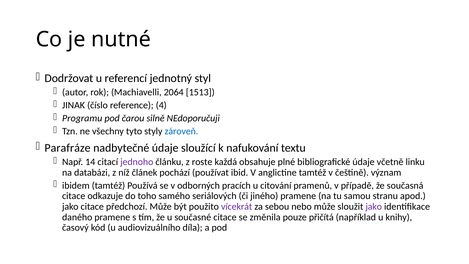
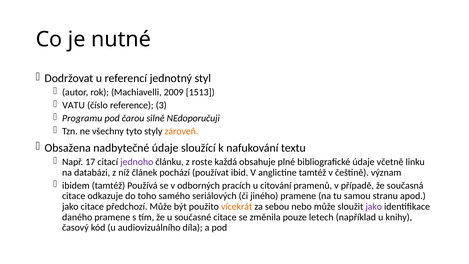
2064: 2064 -> 2009 (174, 92)
JINAK: JINAK -> VATU (74, 105)
4: 4 -> 3 (161, 105)
zároveň colour: blue -> orange (181, 131)
Parafráze: Parafráze -> Obsažena (68, 148)
14: 14 -> 17 (90, 162)
vícekrát colour: purple -> orange (237, 206)
přičítá: přičítá -> letech (321, 217)
